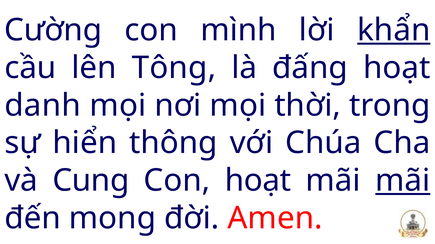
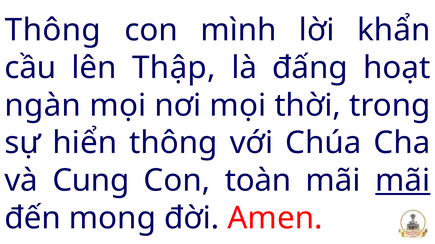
Cường: Cường -> Thông (53, 30)
khẩn underline: present -> none (394, 30)
Tông: Tông -> Thập (174, 68)
danh: danh -> ngàn (43, 106)
Con hoạt: hoạt -> toàn (258, 181)
